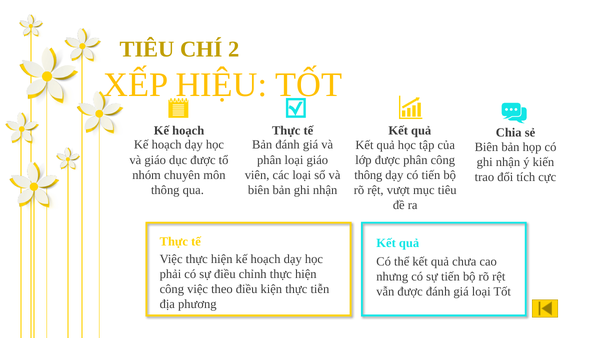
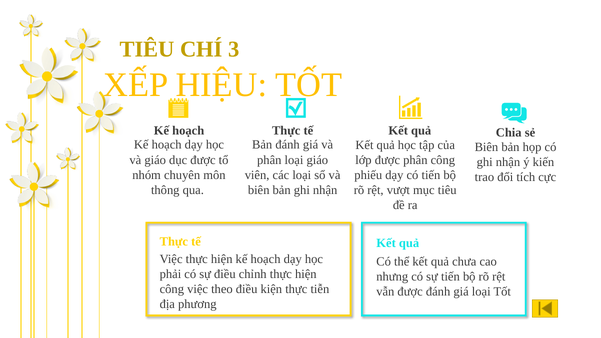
2: 2 -> 3 (234, 49)
thông: thông -> phiếu (368, 175)
